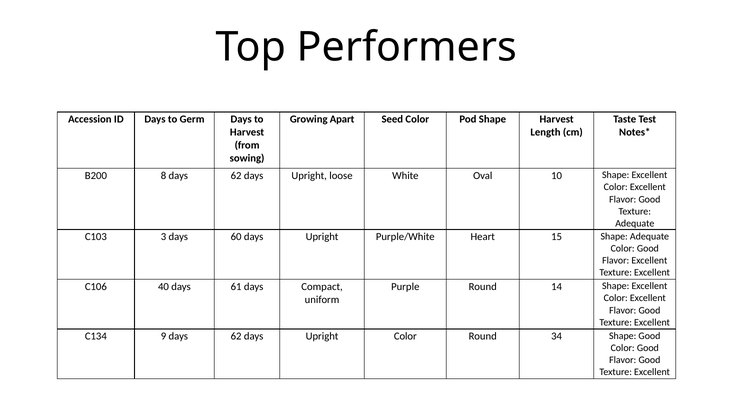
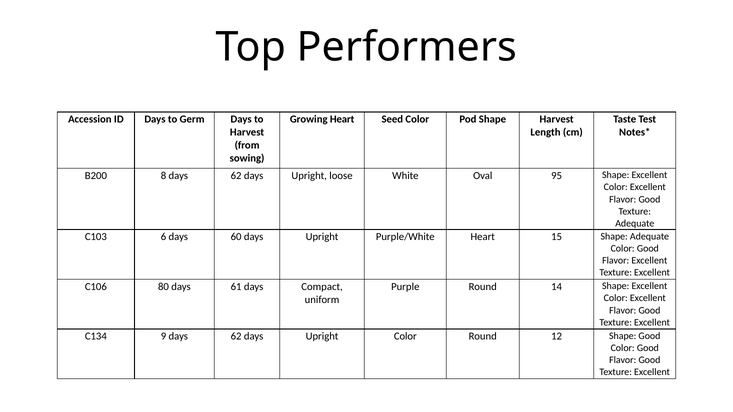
Growing Apart: Apart -> Heart (342, 119)
10: 10 -> 95 (557, 176)
3: 3 -> 6 (163, 237)
40: 40 -> 80 (163, 287)
34: 34 -> 12 (557, 337)
